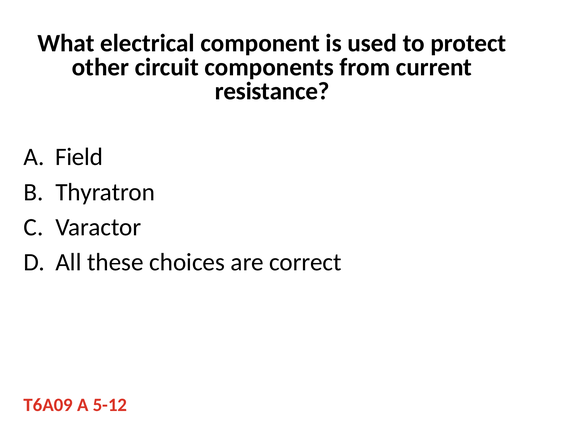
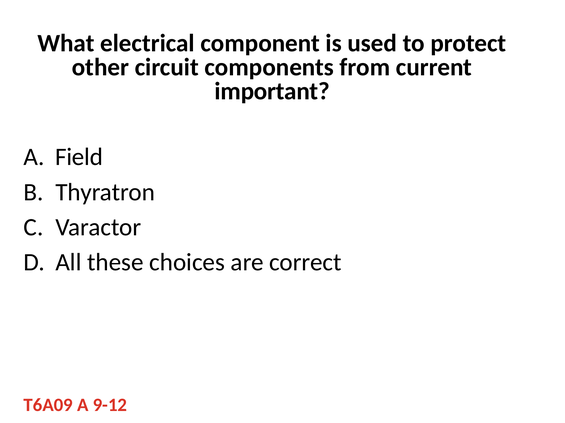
resistance: resistance -> important (272, 91)
5-12: 5-12 -> 9-12 (110, 406)
